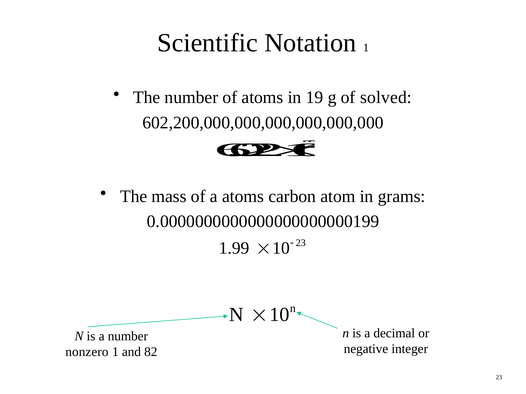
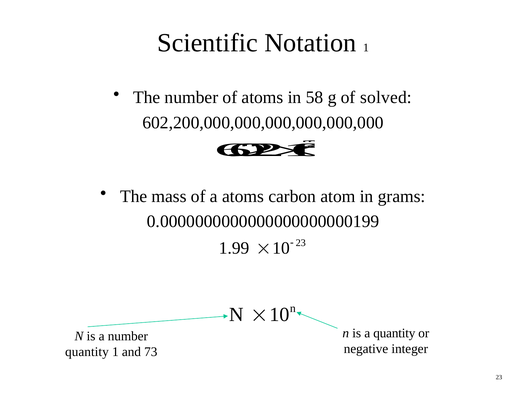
19: 19 -> 58 (315, 97)
a decimal: decimal -> quantity (394, 334)
nonzero: nonzero -> quantity (87, 352)
82: 82 -> 73 (151, 352)
